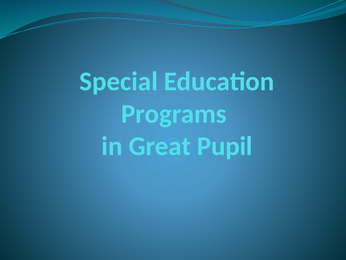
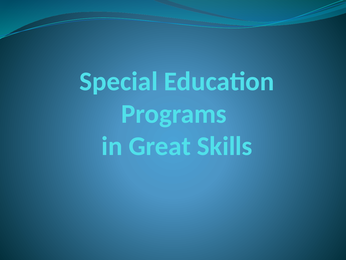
Pupil: Pupil -> Skills (225, 146)
